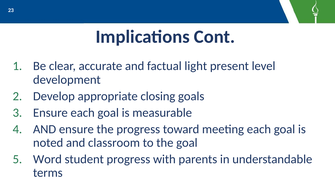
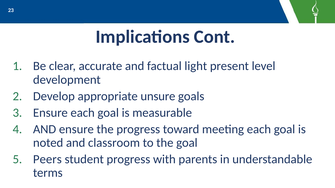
closing: closing -> unsure (158, 96)
Word: Word -> Peers (47, 160)
